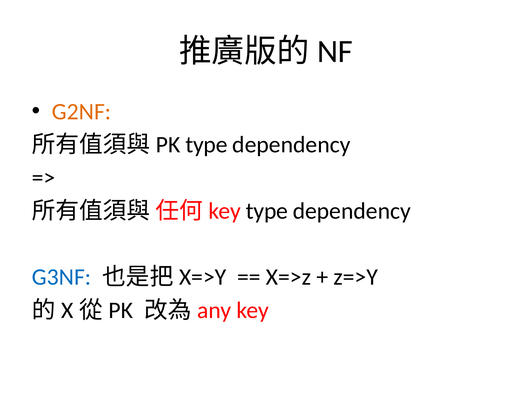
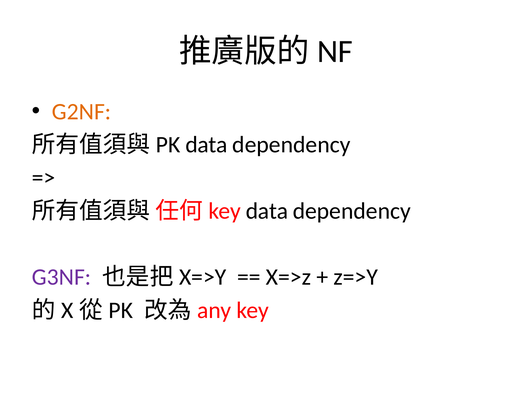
type: type -> data (207, 145)
type: type -> data (267, 211)
G3NF colour: blue -> purple (62, 277)
